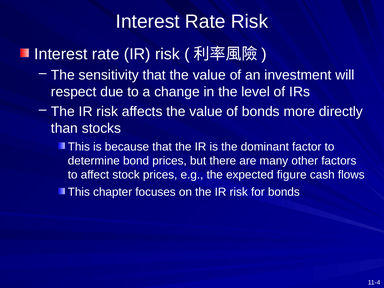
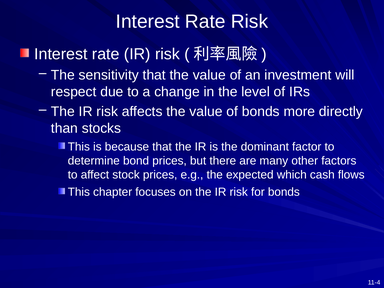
figure: figure -> which (292, 175)
